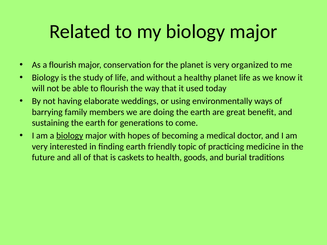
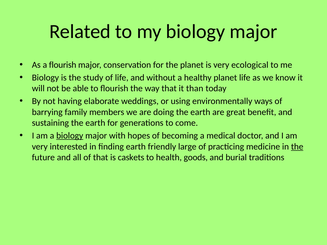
organized: organized -> ecological (250, 65)
used: used -> than (195, 89)
topic: topic -> large (187, 147)
the underline: none -> present (297, 147)
